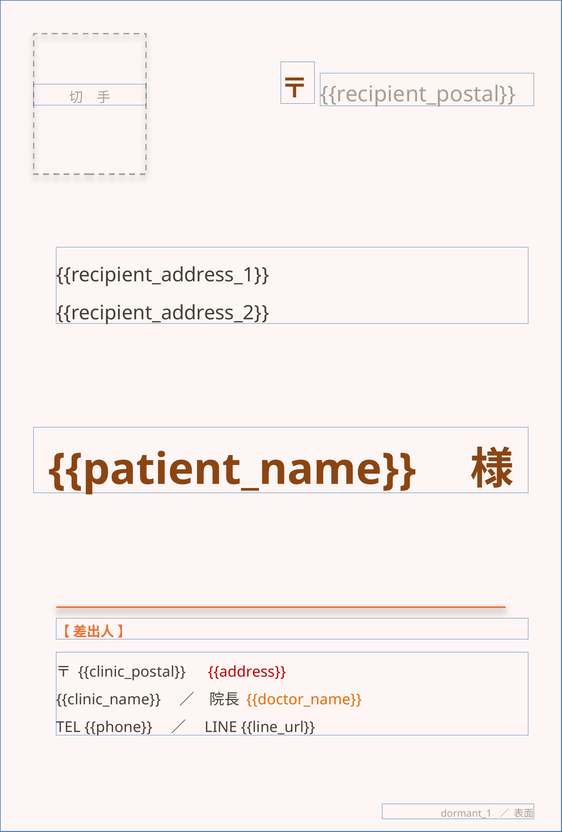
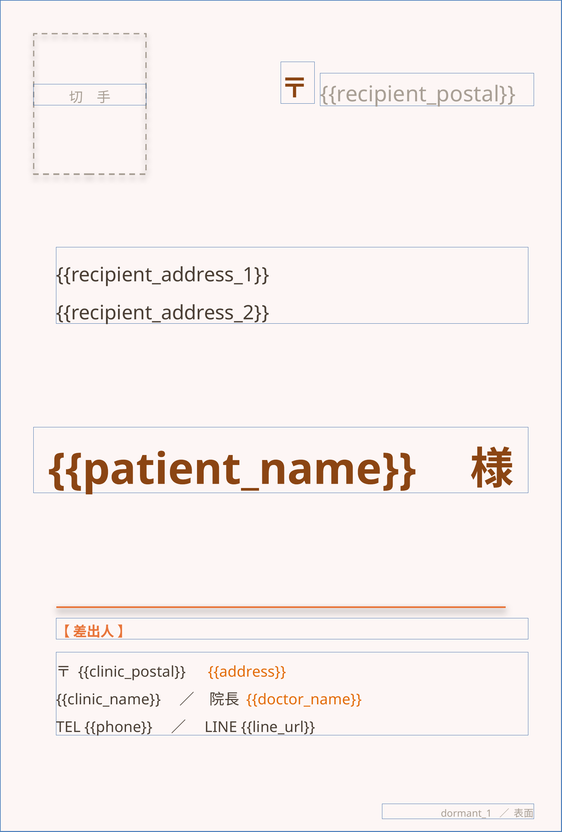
address colour: red -> orange (247, 672)
